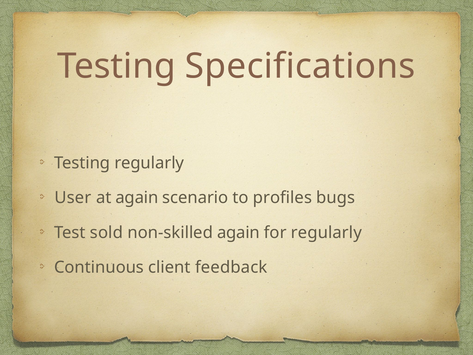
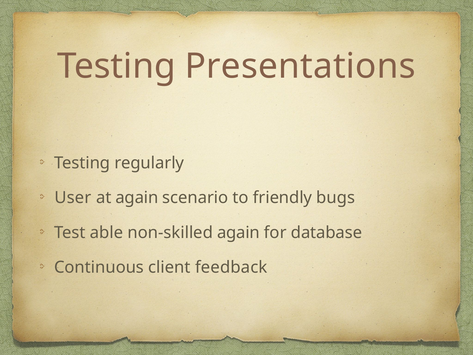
Specifications: Specifications -> Presentations (300, 66)
profiles: profiles -> friendly (283, 198)
sold: sold -> able (106, 232)
for regularly: regularly -> database (326, 232)
